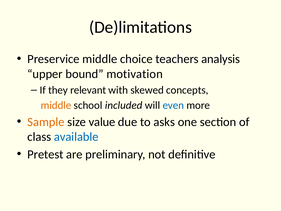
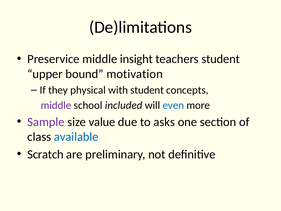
choice: choice -> insight (136, 59)
teachers analysis: analysis -> student (221, 59)
relevant: relevant -> physical (88, 90)
with skewed: skewed -> student (147, 90)
middle colour: orange -> purple (56, 105)
Sample colour: orange -> purple (46, 122)
Pretest: Pretest -> Scratch (45, 154)
